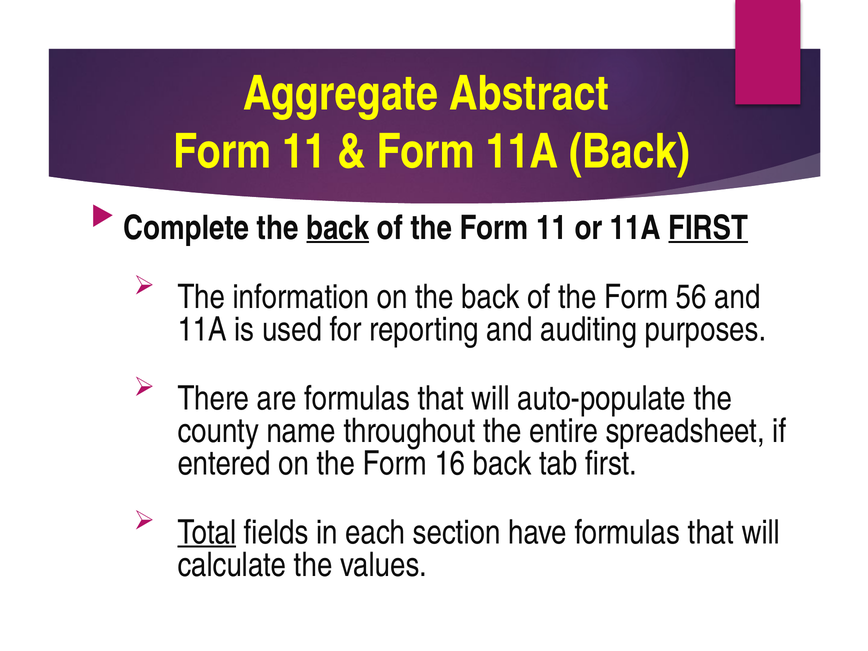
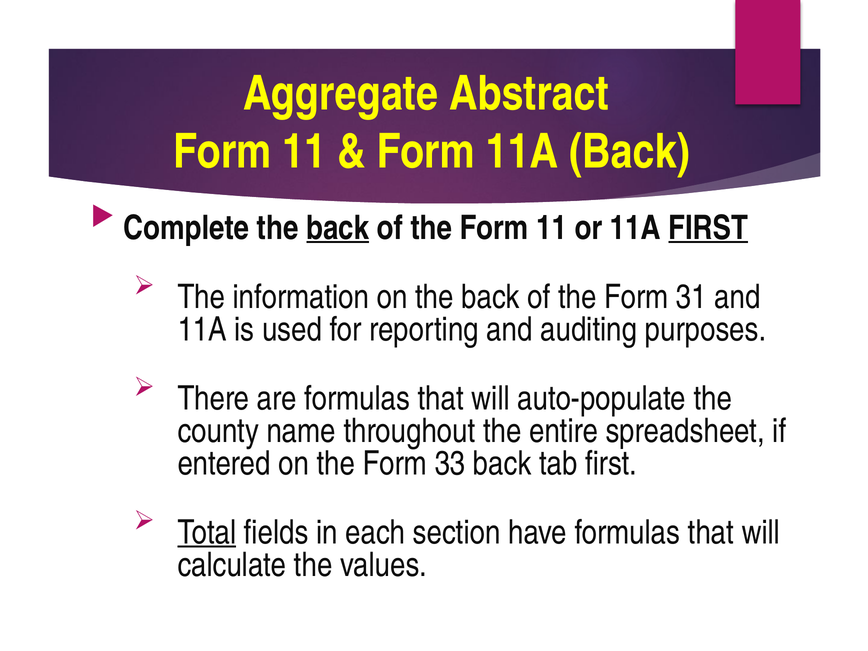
56: 56 -> 31 (691, 297)
16: 16 -> 33 (450, 464)
